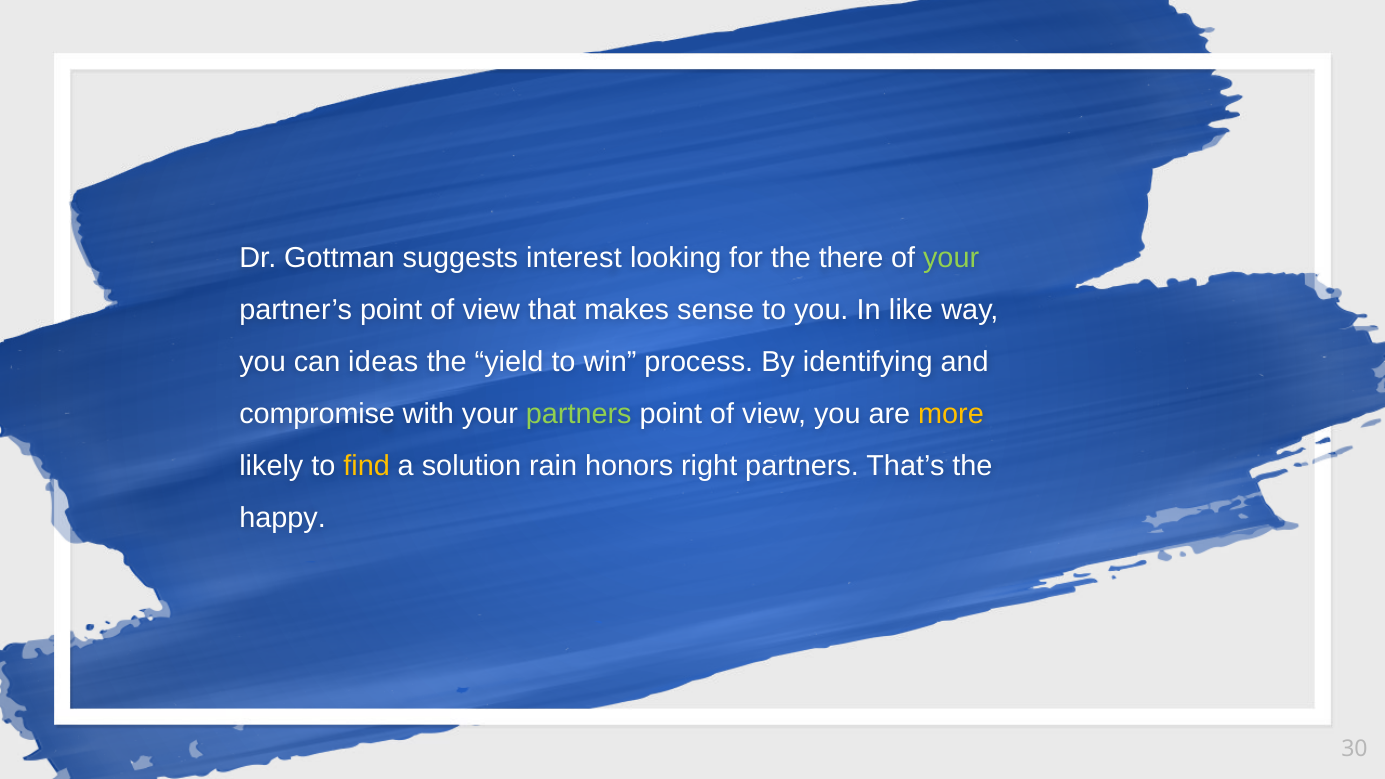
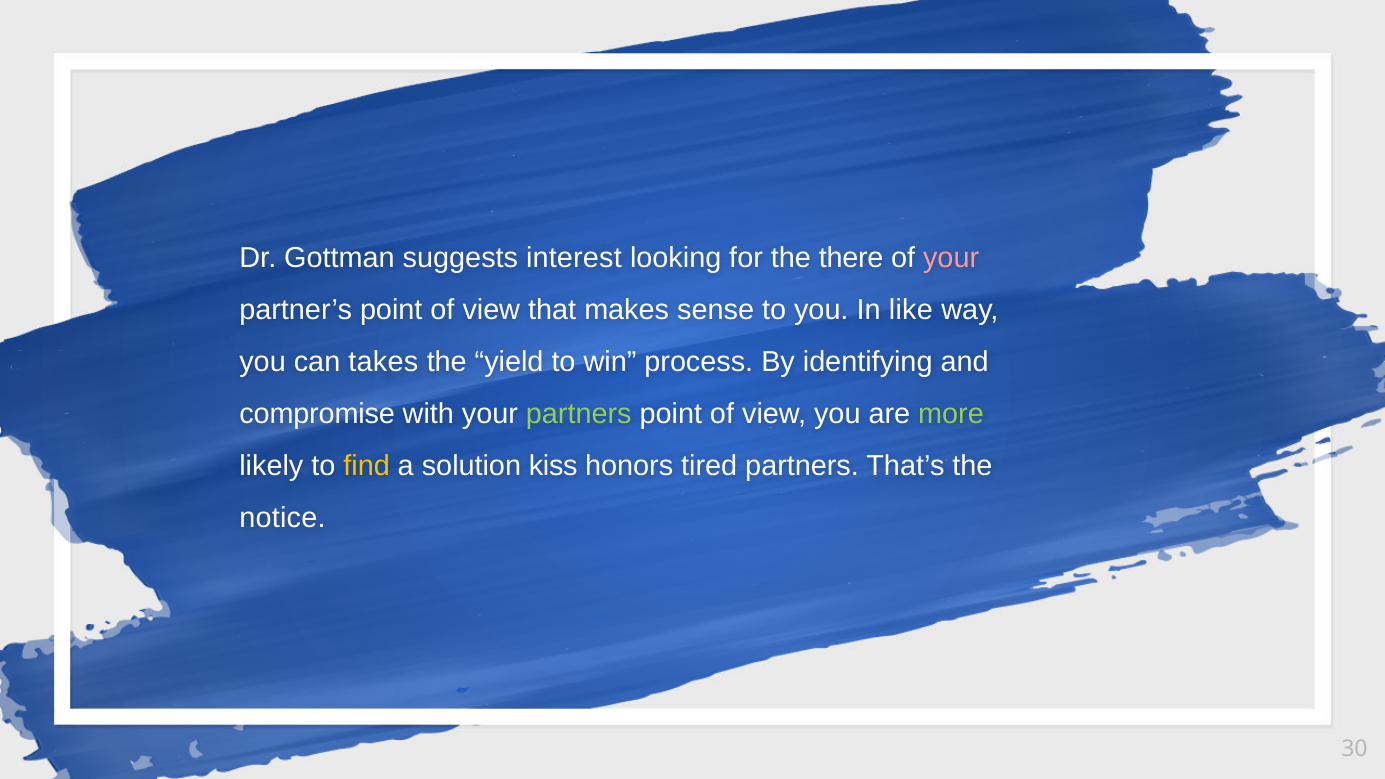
your colour: light green -> pink (951, 258)
ideas: ideas -> takes (383, 362)
more colour: yellow -> light green (951, 414)
rain: rain -> kiss (553, 466)
right: right -> tired (709, 466)
happy: happy -> notice (282, 518)
